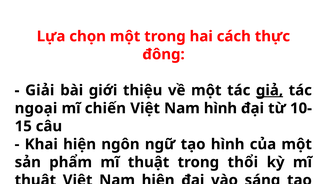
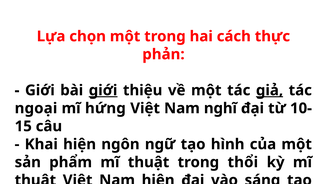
đông: đông -> phản (163, 54)
Giải: Giải -> Giới (40, 90)
giới underline: none -> present (103, 90)
chiến: chiến -> hứng (105, 108)
Nam hình: hình -> nghĩ (220, 108)
